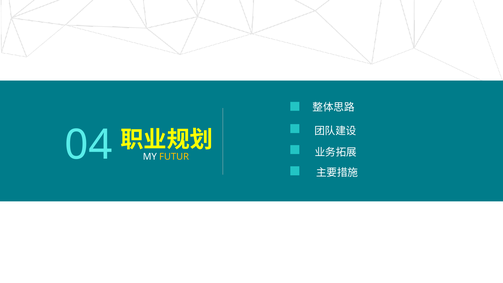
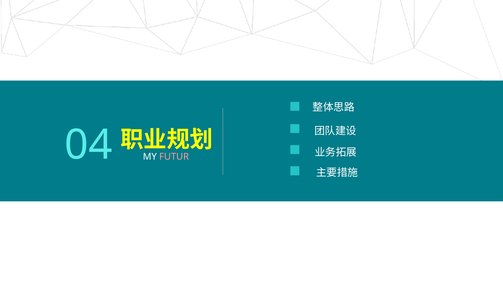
FUTUR colour: yellow -> pink (174, 157)
